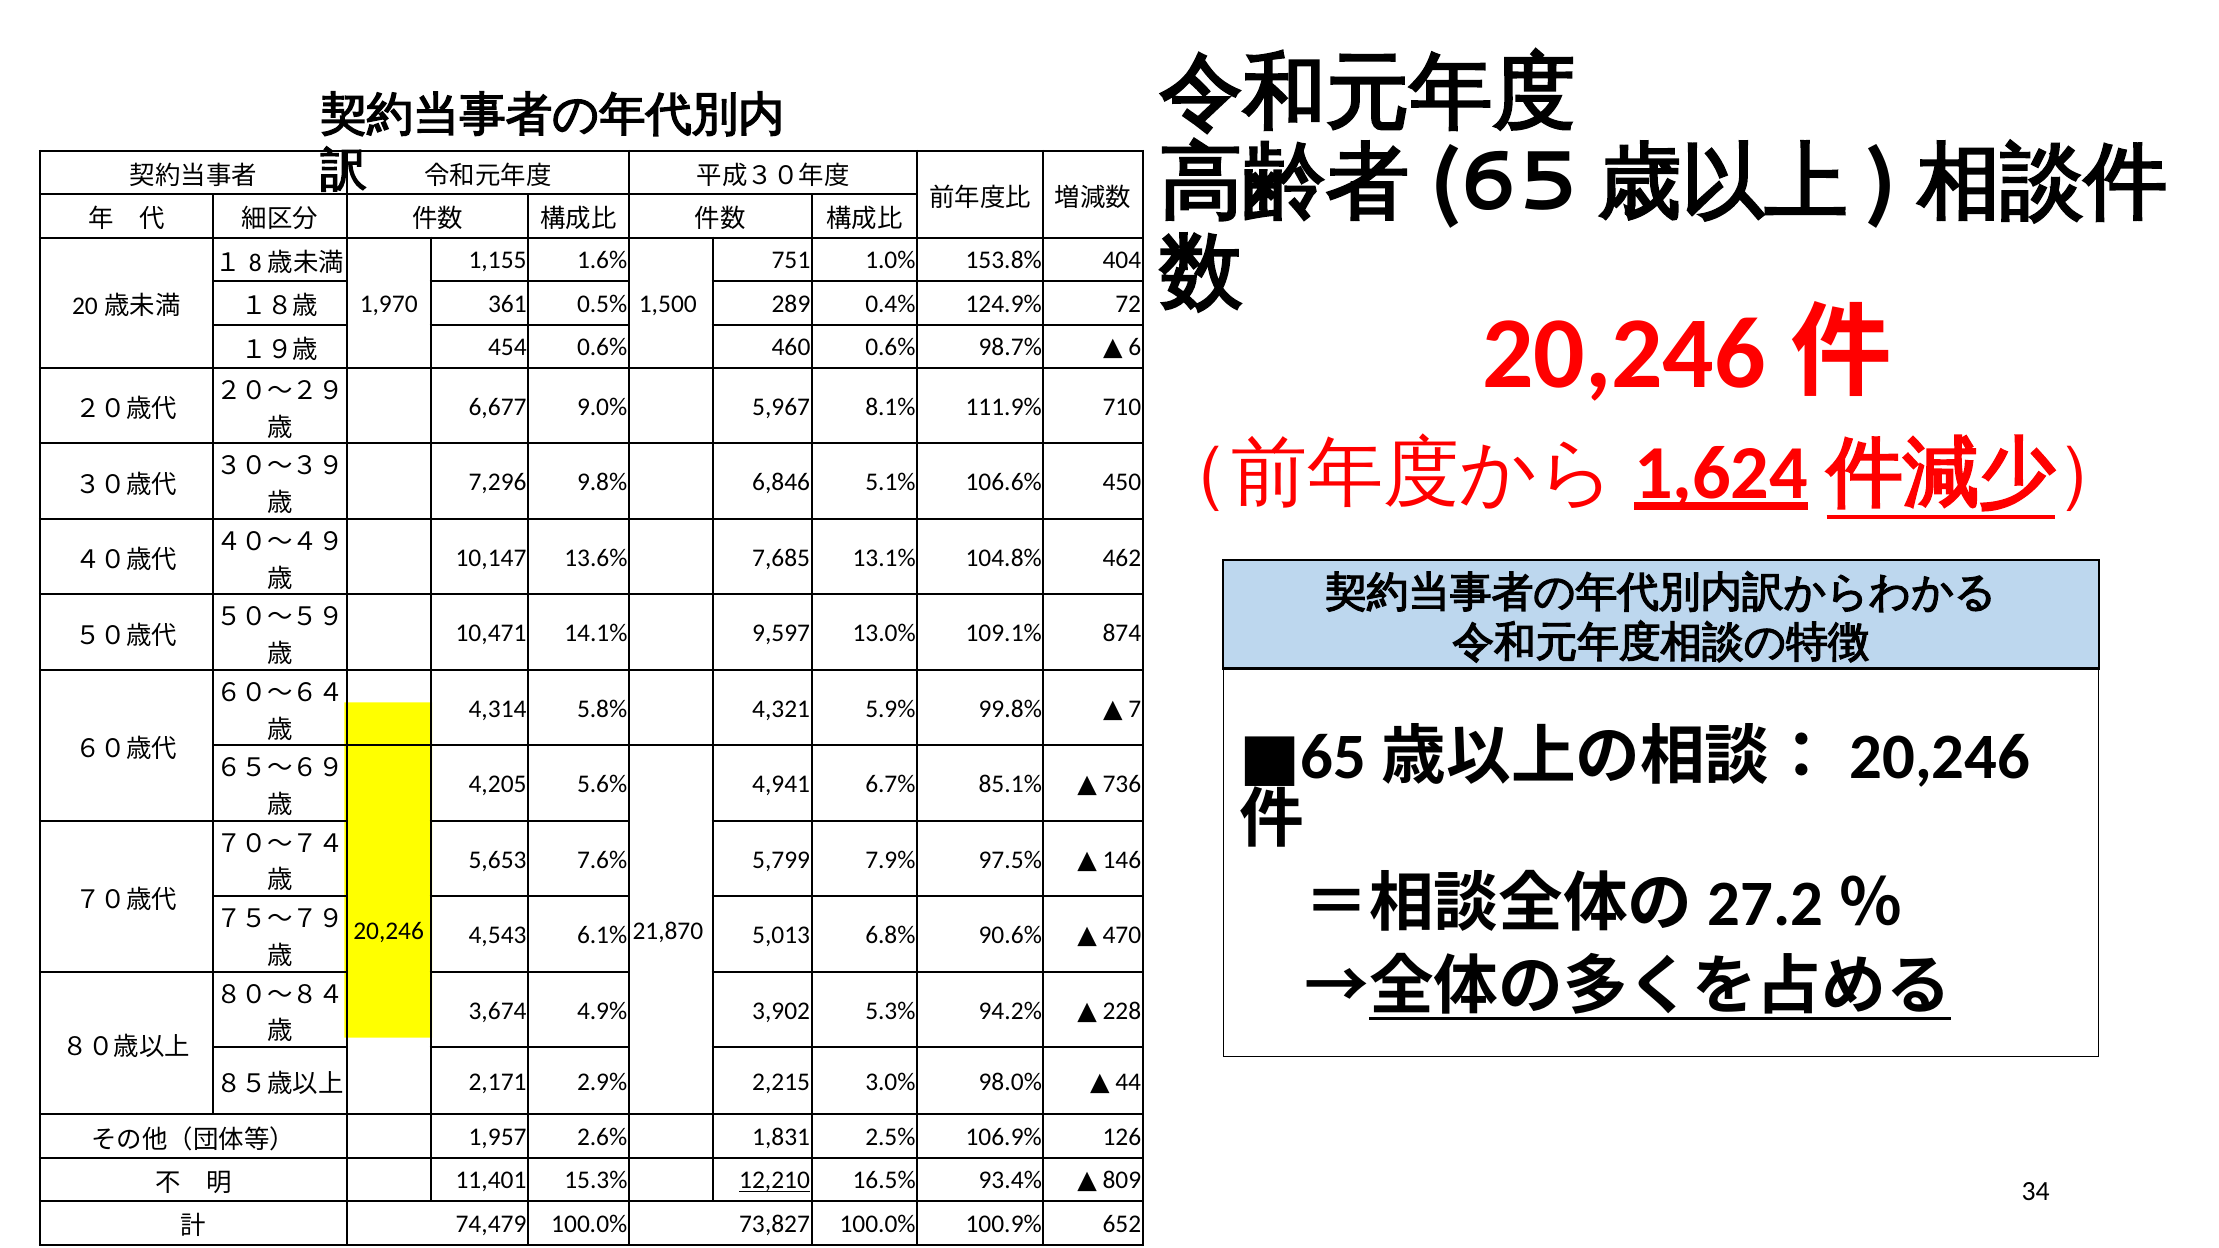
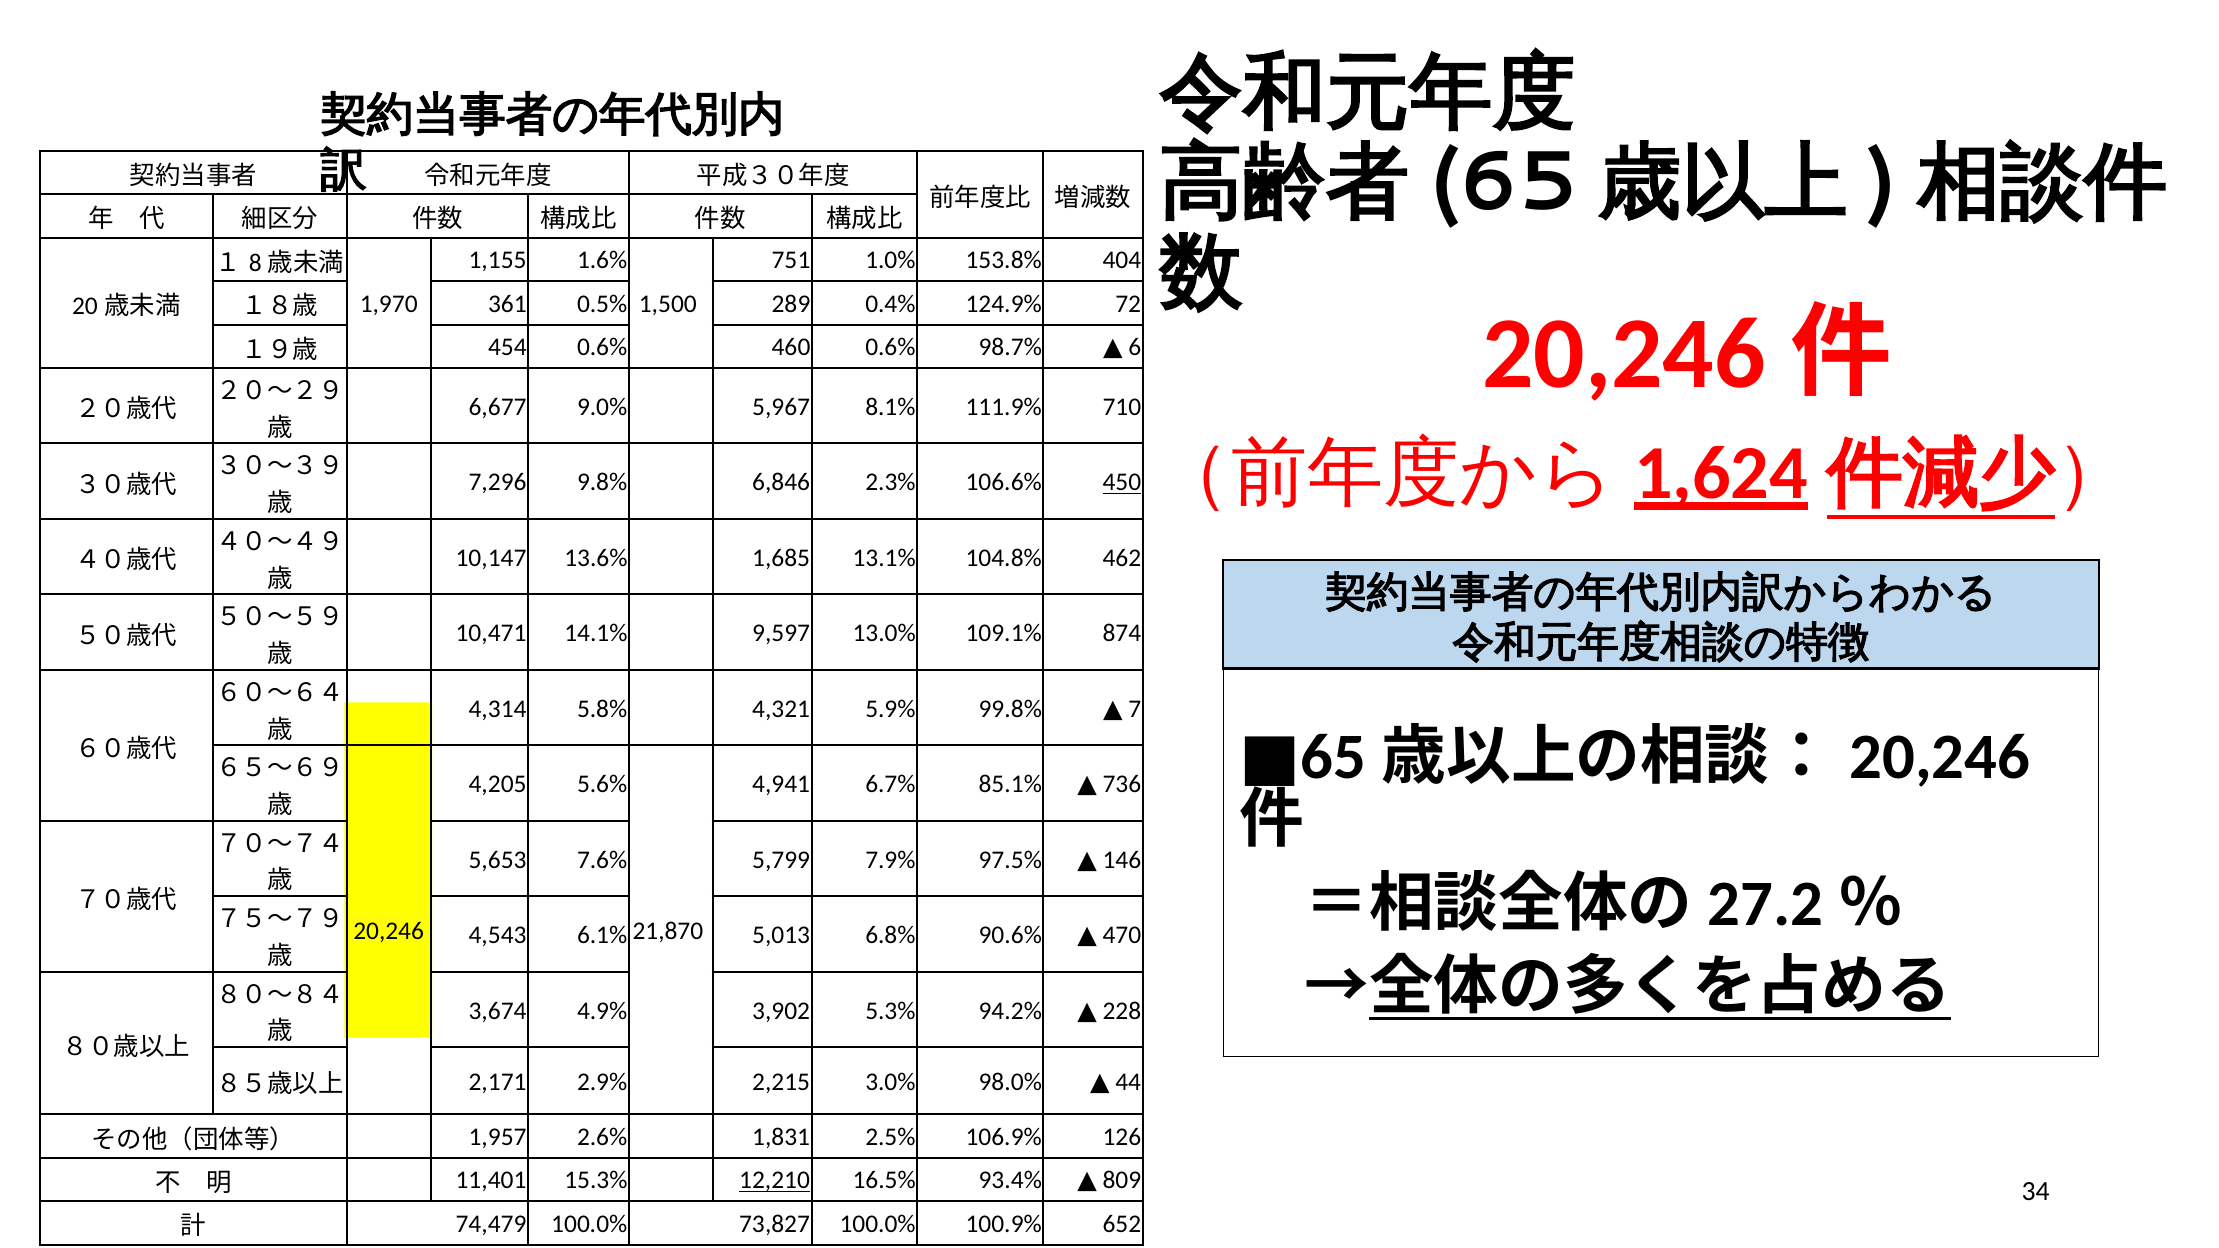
5.1%: 5.1% -> 2.3% (890, 482)
450 underline: none -> present (1122, 482)
7,685: 7,685 -> 1,685 (781, 558)
